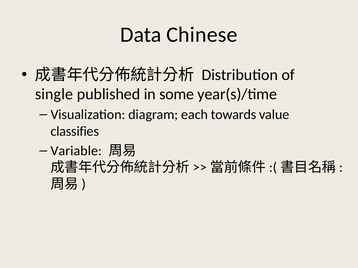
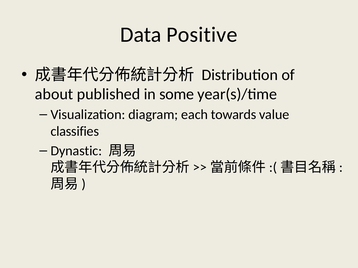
Chinese: Chinese -> Positive (202, 35)
single: single -> about (54, 94)
Variable: Variable -> Dynastic (76, 151)
